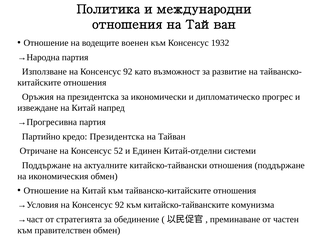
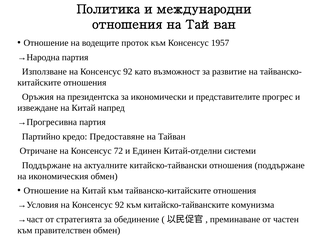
военен: военен -> проток (135, 43)
1932: 1932 -> 1957 (220, 43)
дипломатическо: дипломатическо -> представителите (228, 97)
кредо Президентска: Президентска -> Предоставяне (117, 137)
52: 52 -> 72 (118, 151)
